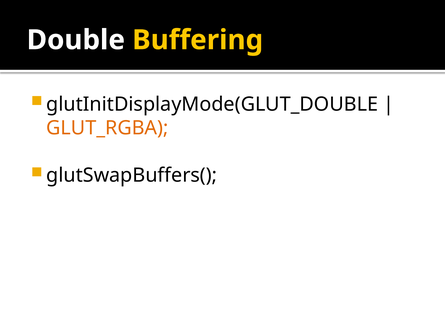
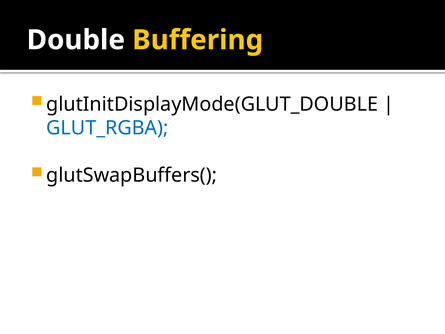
GLUT_RGBA colour: orange -> blue (107, 128)
